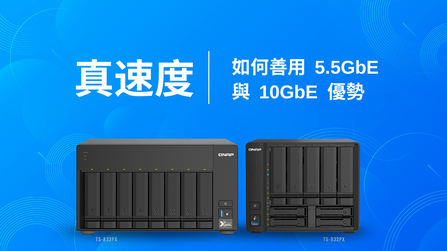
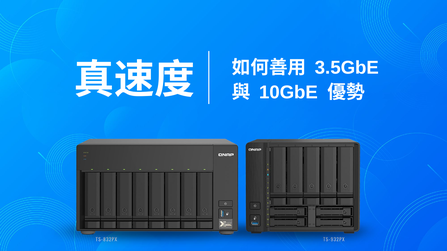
5.5GbE: 5.5GbE -> 3.5GbE (347, 68)
